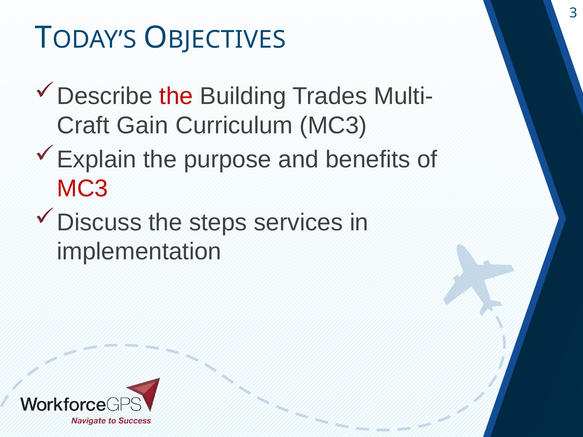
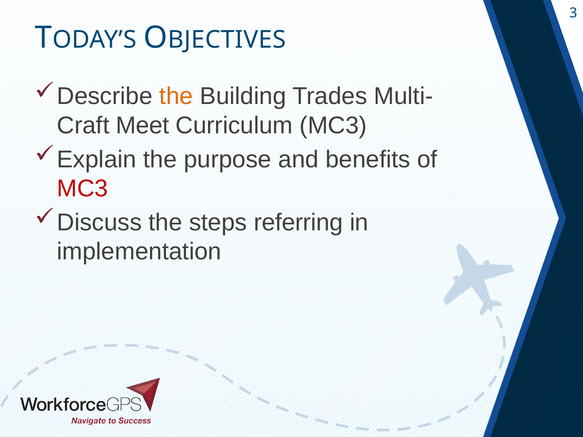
the colour: red -> orange (176, 96)
Gain: Gain -> Meet (143, 125)
services: services -> referring (298, 223)
